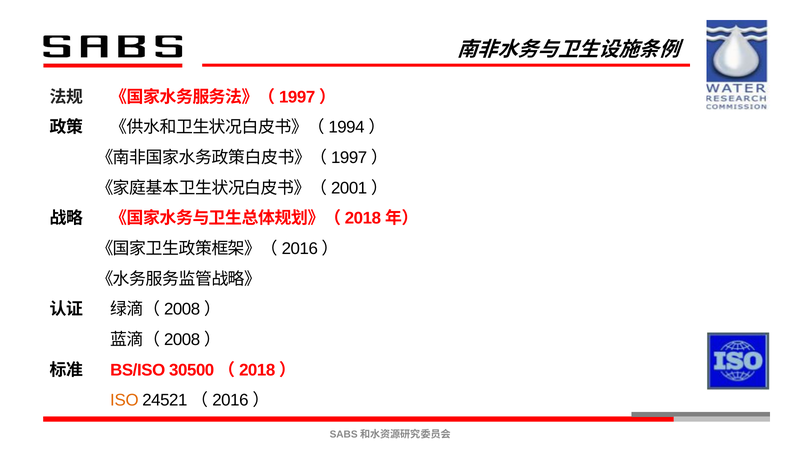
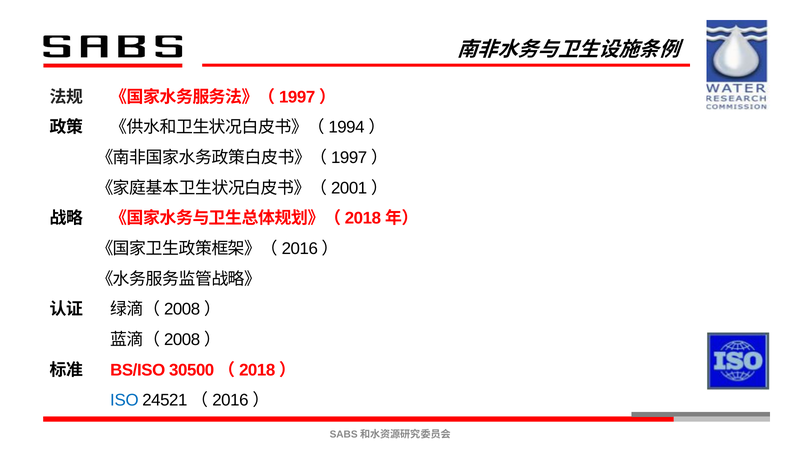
ISO colour: orange -> blue (124, 400)
